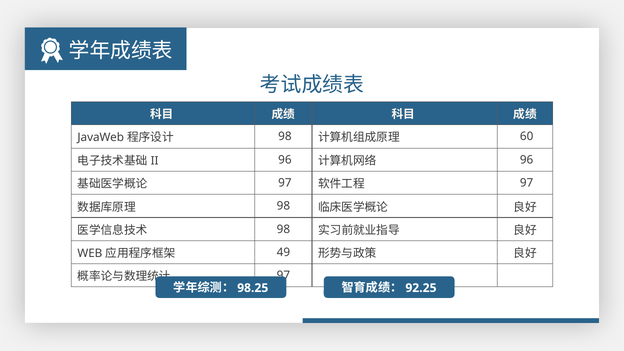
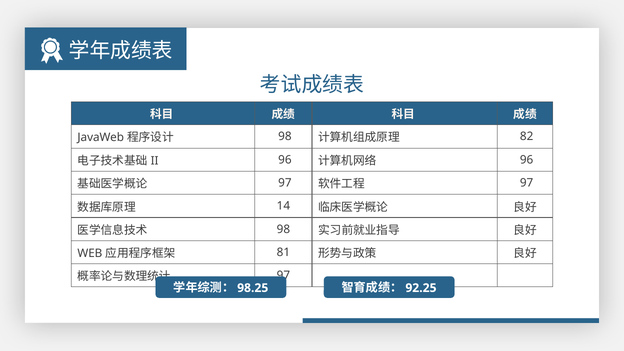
60: 60 -> 82 (527, 137)
98: 98 -> 14 (283, 206)
49: 49 -> 81 (283, 252)
